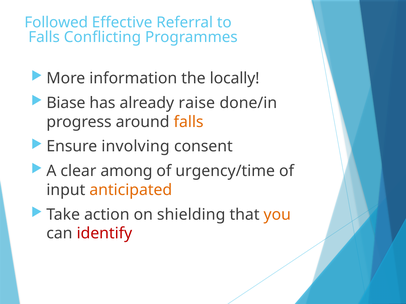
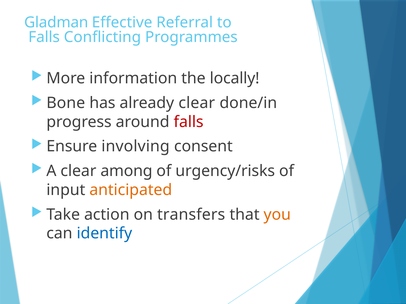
Followed: Followed -> Gladman (56, 23)
Biase: Biase -> Bone (66, 103)
already raise: raise -> clear (197, 103)
falls colour: orange -> red (189, 122)
urgency/time: urgency/time -> urgency/risks (225, 171)
shielding: shielding -> transfers (191, 215)
identify colour: red -> blue (104, 234)
